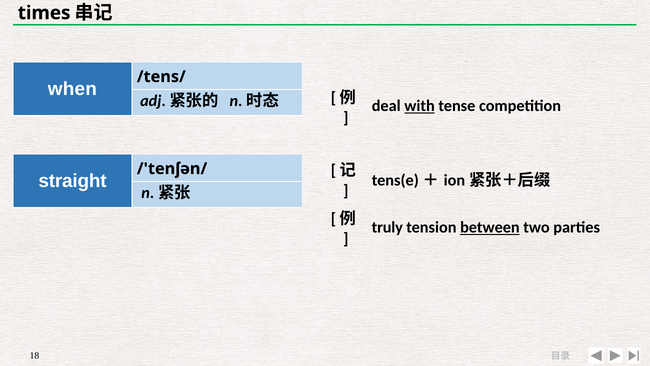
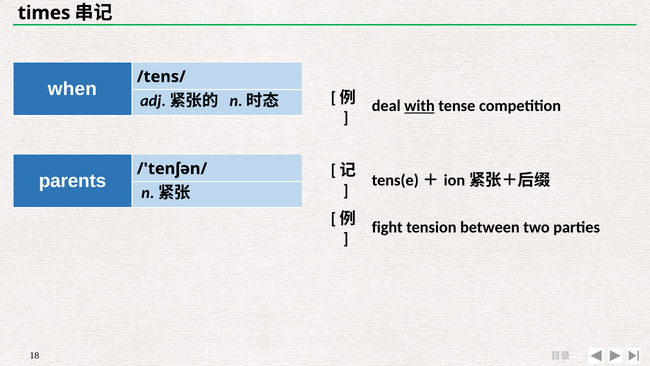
straight: straight -> parents (72, 181)
truly: truly -> fight (387, 227)
between underline: present -> none (490, 227)
